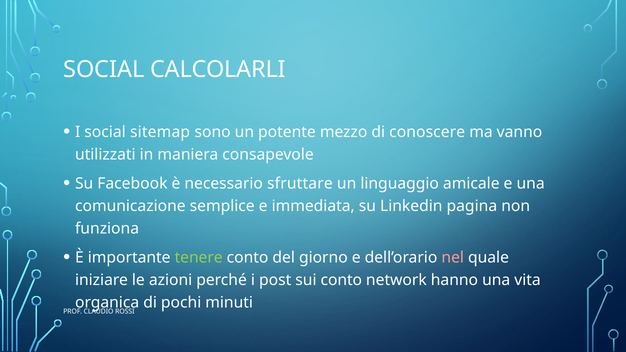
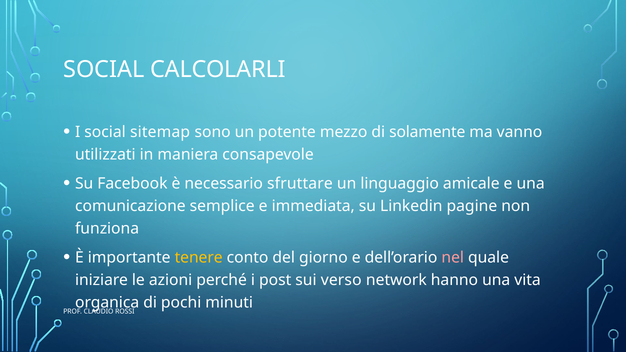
conoscere: conoscere -> solamente (427, 132)
pagina: pagina -> pagine (472, 206)
tenere colour: light green -> yellow (199, 258)
sui conto: conto -> verso (341, 280)
